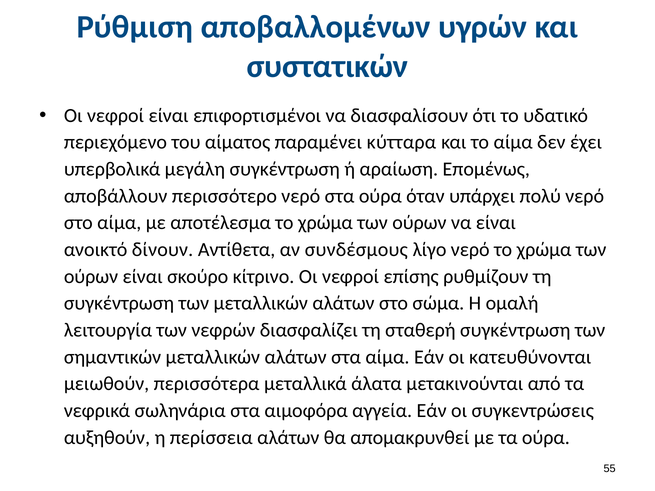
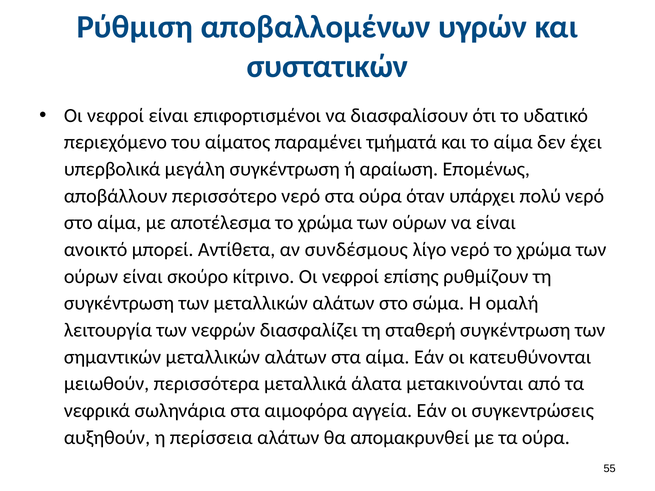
κύτταρα: κύτταρα -> τμήματά (402, 142)
δίνουν: δίνουν -> μπορεί (163, 250)
